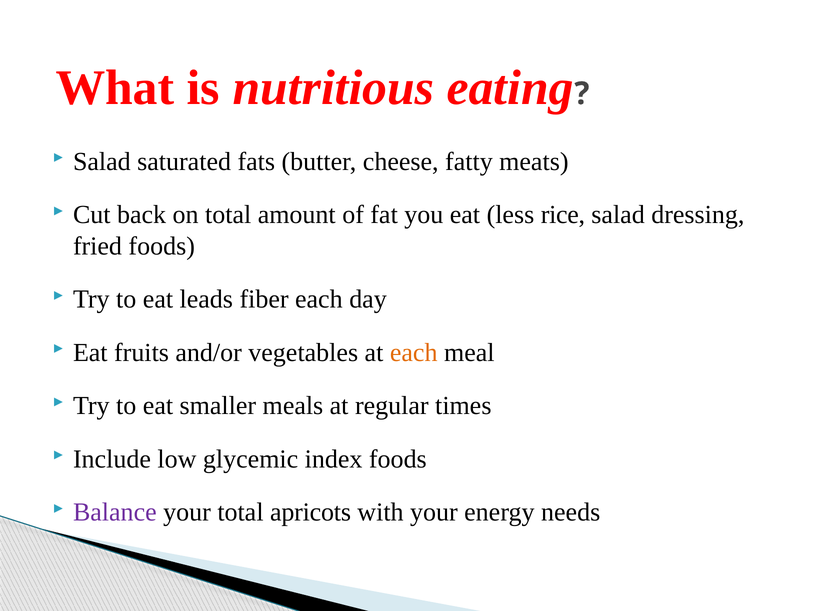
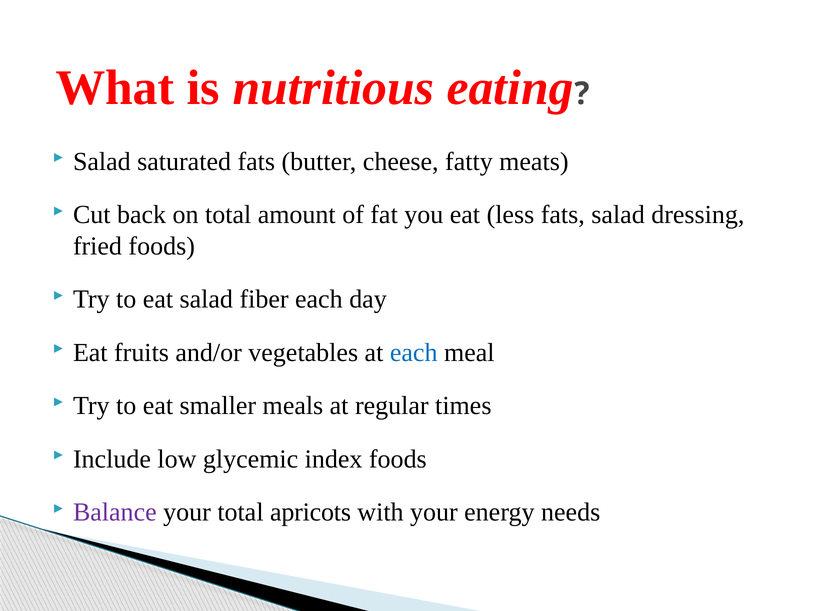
less rice: rice -> fats (563, 215)
eat leads: leads -> salad (206, 299)
each colour: orange -> blue (414, 352)
